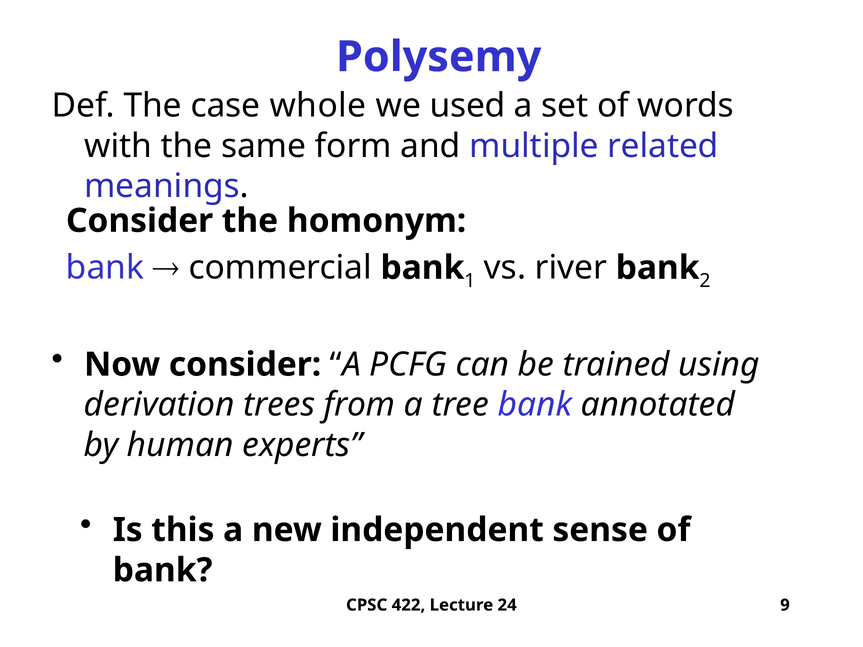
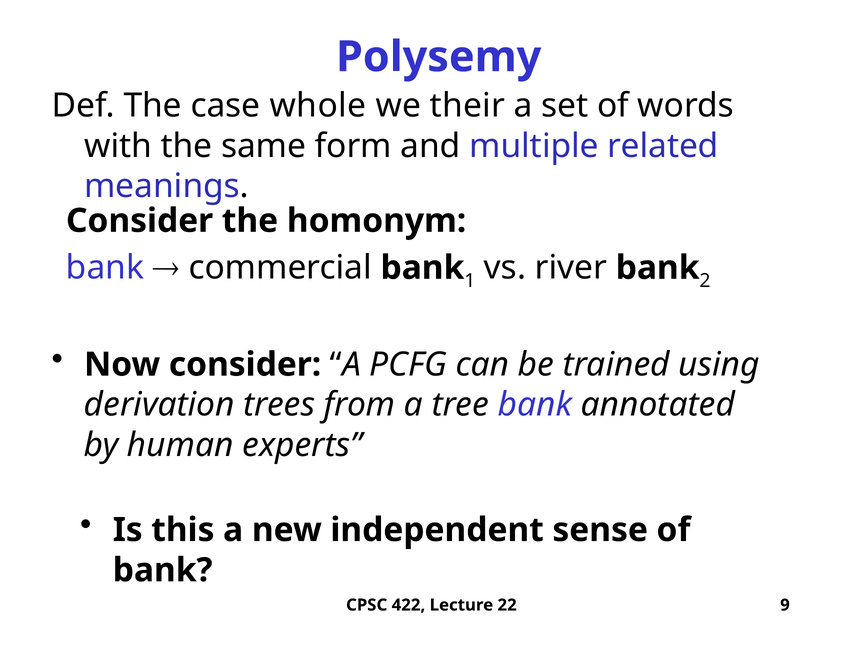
used: used -> their (467, 106)
24: 24 -> 22 (507, 605)
